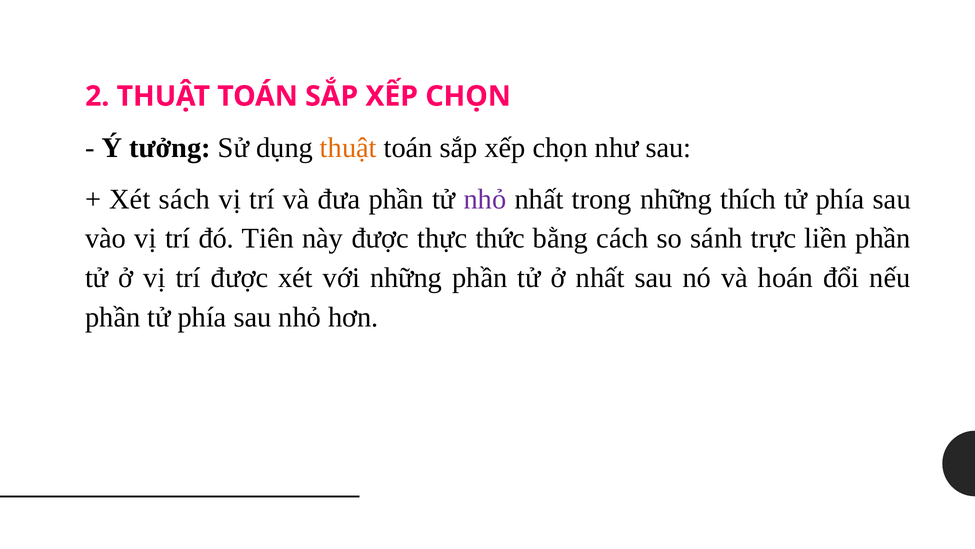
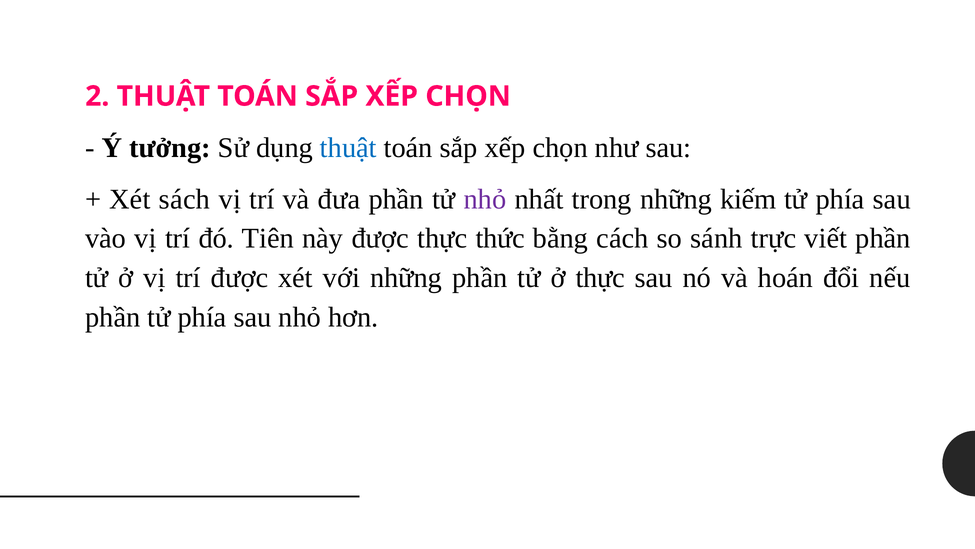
thuật colour: orange -> blue (348, 148)
thích: thích -> kiếm (748, 199)
liền: liền -> viết (826, 238)
ở nhất: nhất -> thực (600, 278)
